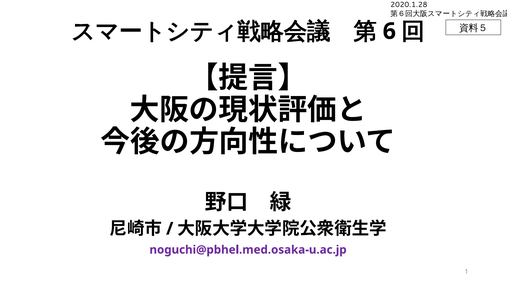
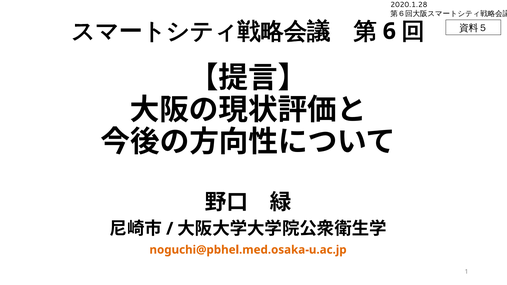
noguchi@pbhel.med.osaka-u.ac.jp colour: purple -> orange (248, 250)
